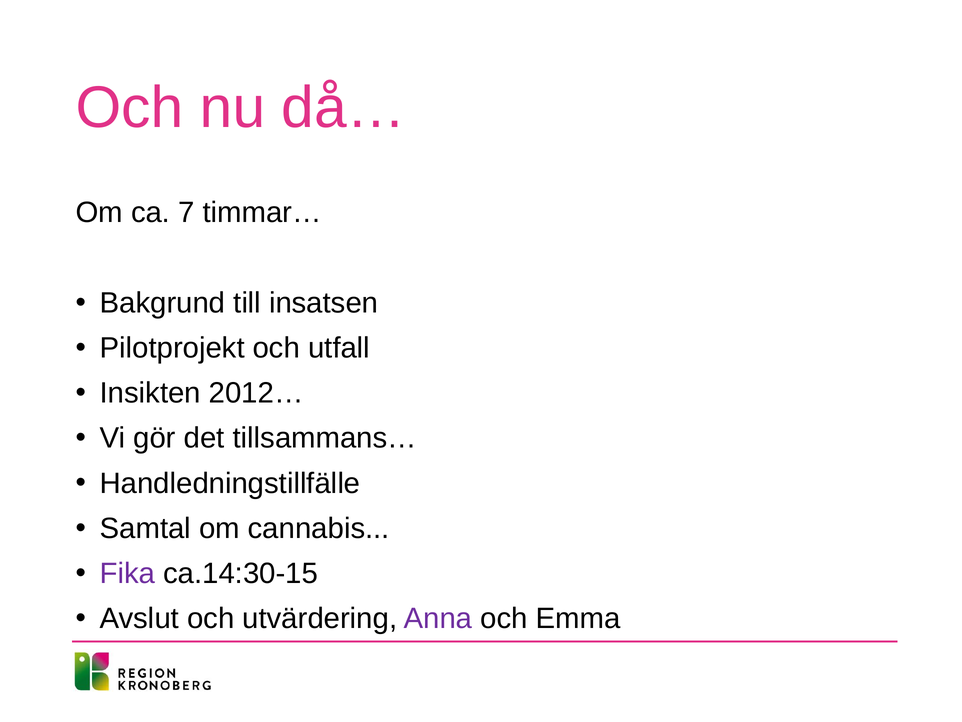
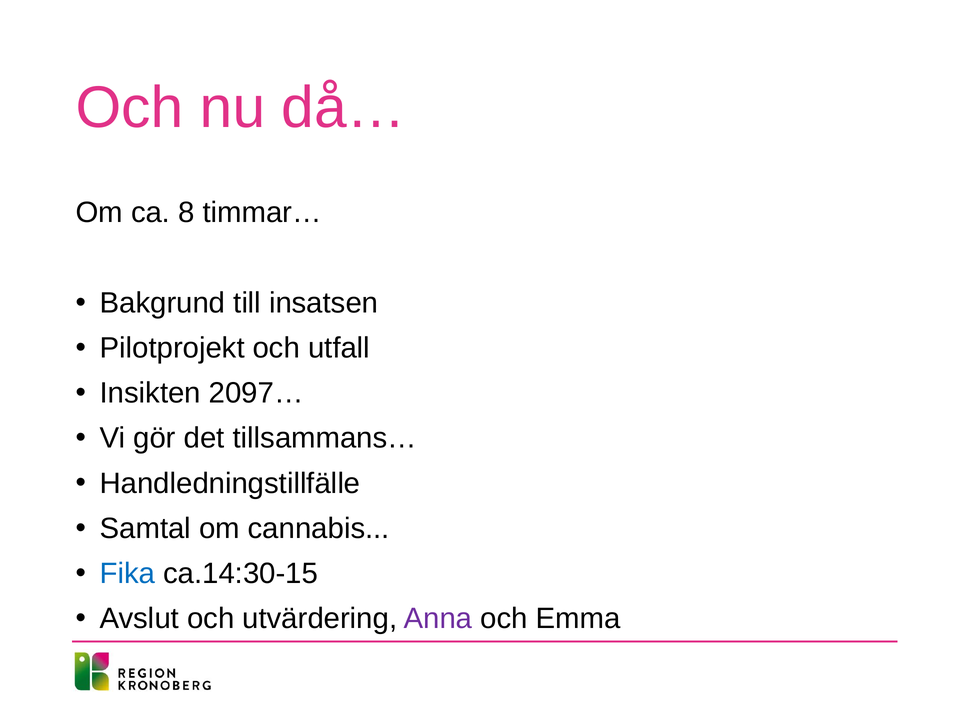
7: 7 -> 8 (186, 213)
2012…: 2012… -> 2097… (256, 393)
Fika colour: purple -> blue (127, 573)
